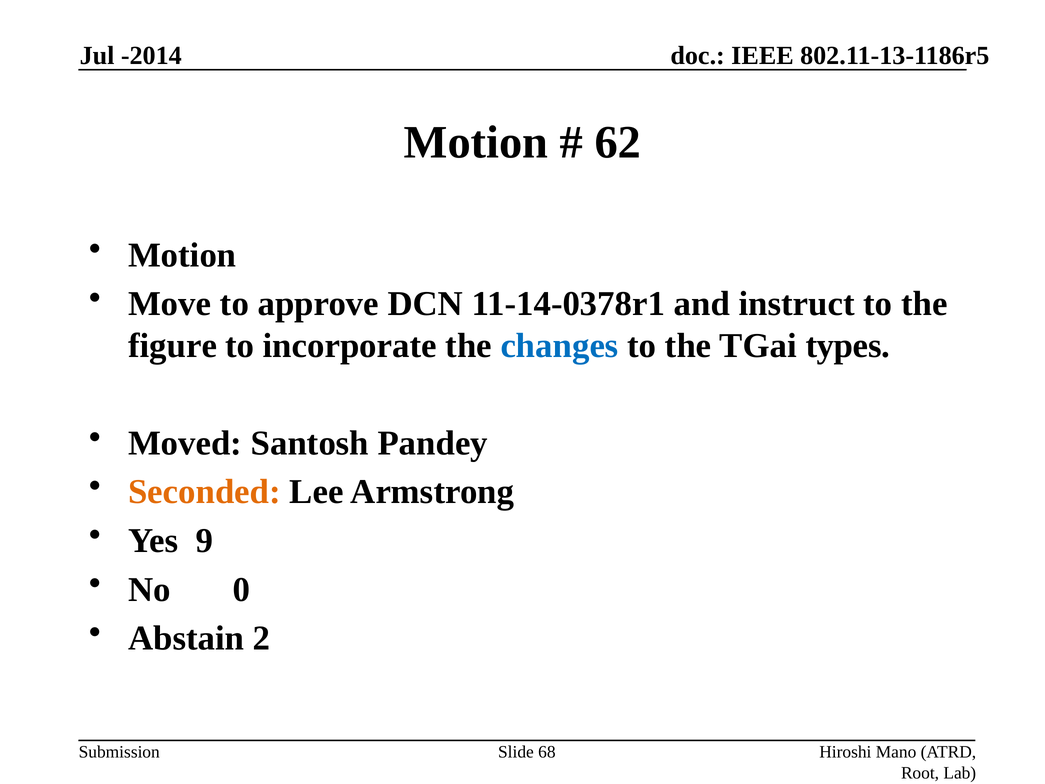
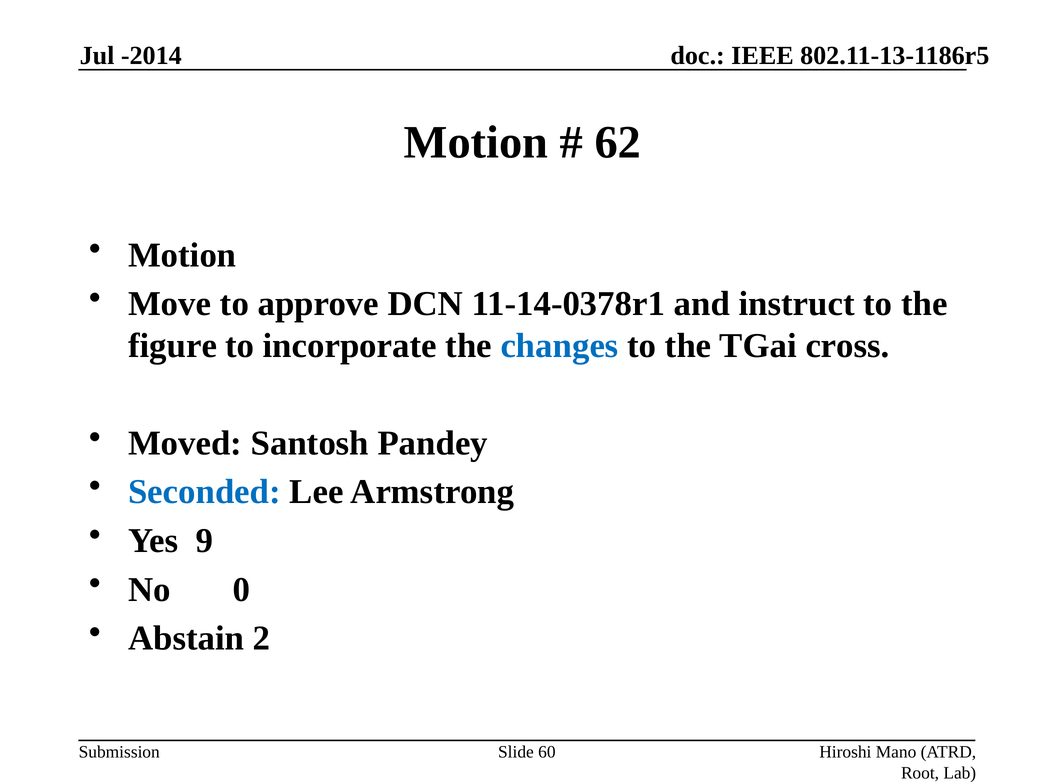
types: types -> cross (848, 346)
Seconded colour: orange -> blue (204, 492)
68: 68 -> 60 (547, 752)
